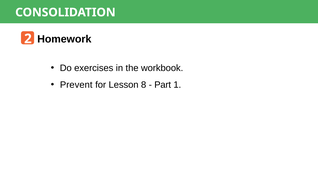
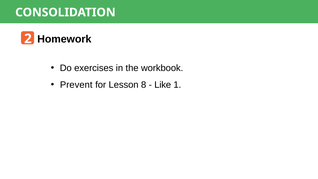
Part: Part -> Like (163, 85)
